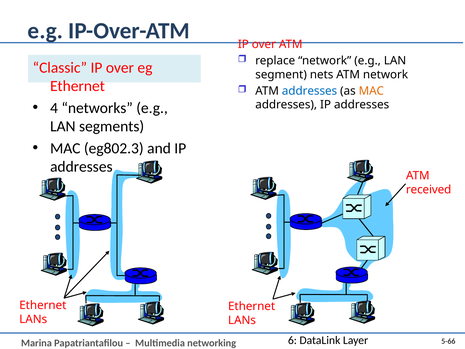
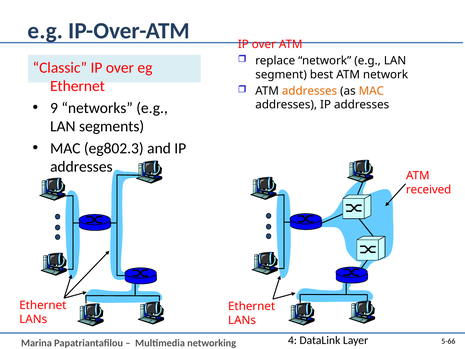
nets: nets -> best (322, 75)
addresses colour: blue -> orange (310, 91)
4: 4 -> 9 (54, 108)
6: 6 -> 4 (292, 340)
